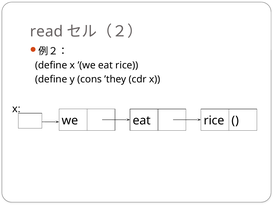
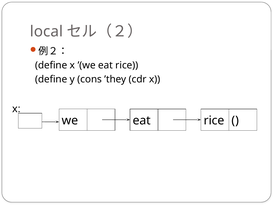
read: read -> local (46, 32)
